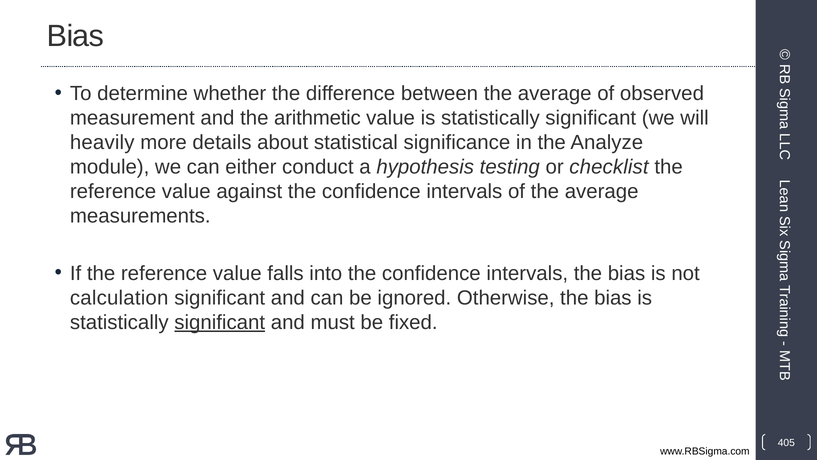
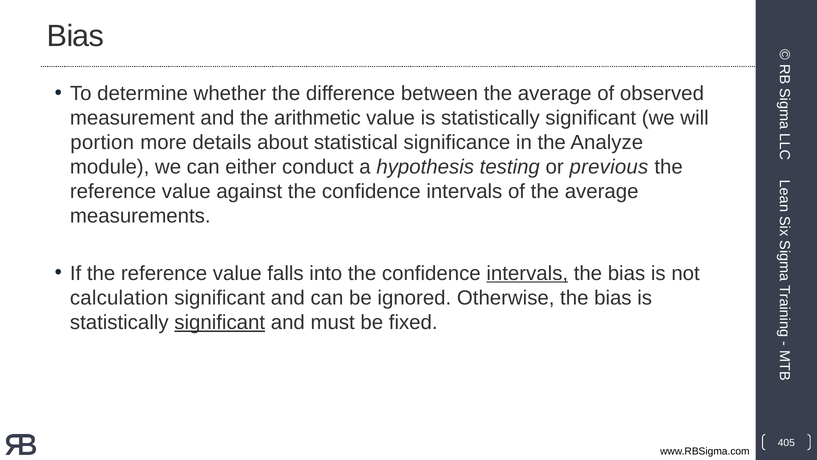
heavily: heavily -> portion (102, 142)
checklist: checklist -> previous (609, 167)
intervals underline: none -> present (527, 273)
